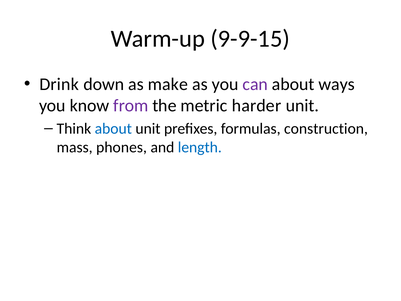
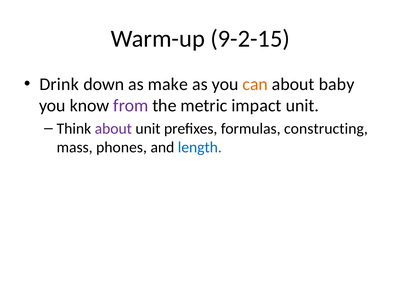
9-9-15: 9-9-15 -> 9-2-15 (250, 39)
can colour: purple -> orange (255, 84)
ways: ways -> baby (337, 84)
harder: harder -> impact (257, 106)
about colour: blue -> purple (113, 129)
construction: construction -> constructing (326, 129)
